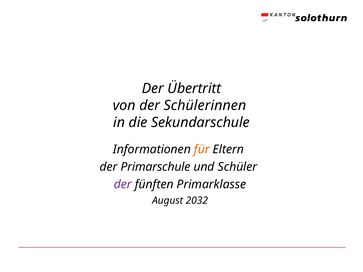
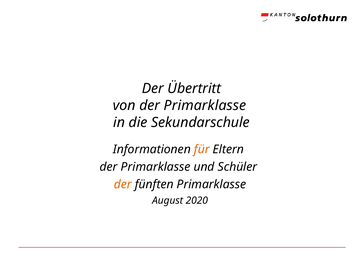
von der Schülerinnen: Schülerinnen -> Primarklasse (205, 106)
Primarschule: Primarschule -> Primarklasse (156, 167)
der colour: purple -> orange (123, 185)
2032: 2032 -> 2020 (197, 201)
